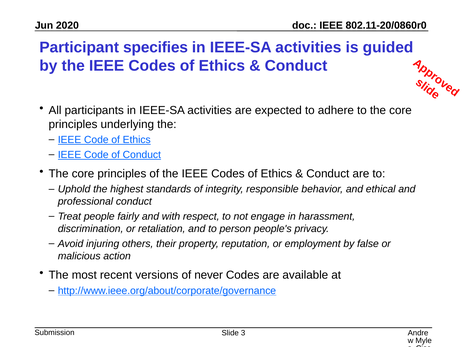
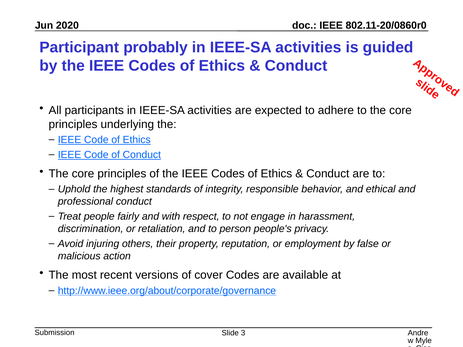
specifies: specifies -> probably (156, 47)
never: never -> cover (209, 275)
